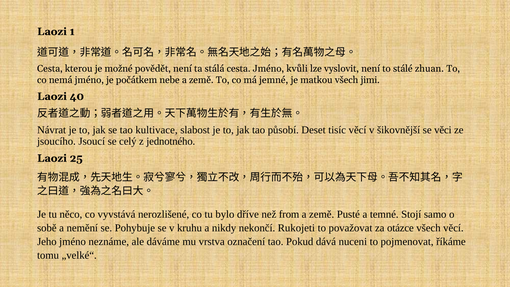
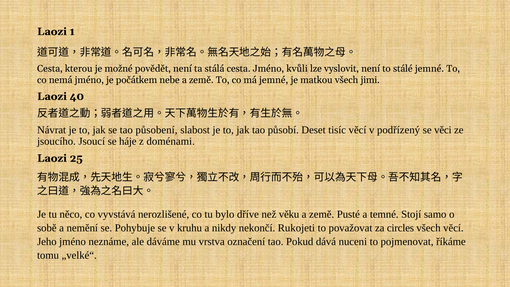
stálé zhuan: zhuan -> jemné (429, 69)
kultivace: kultivace -> působení (156, 130)
šikovnější: šikovnější -> podřízený (399, 130)
celý: celý -> háje (128, 141)
jednotného: jednotného -> doménami (171, 141)
from: from -> věku (289, 214)
otázce: otázce -> circles (400, 228)
